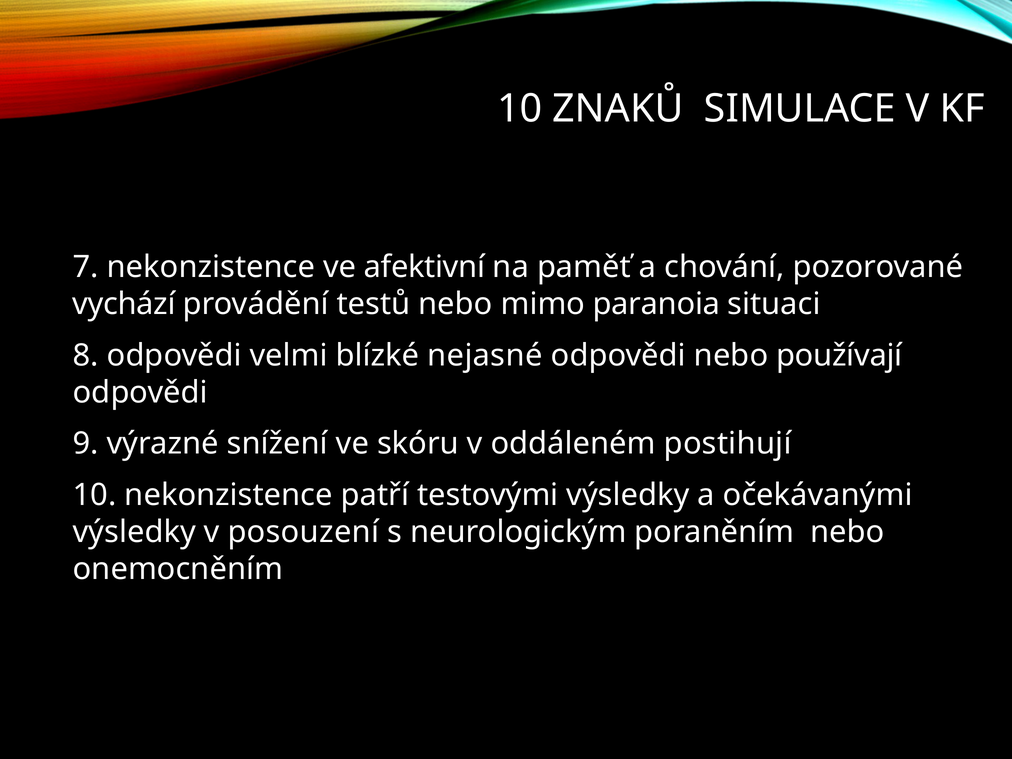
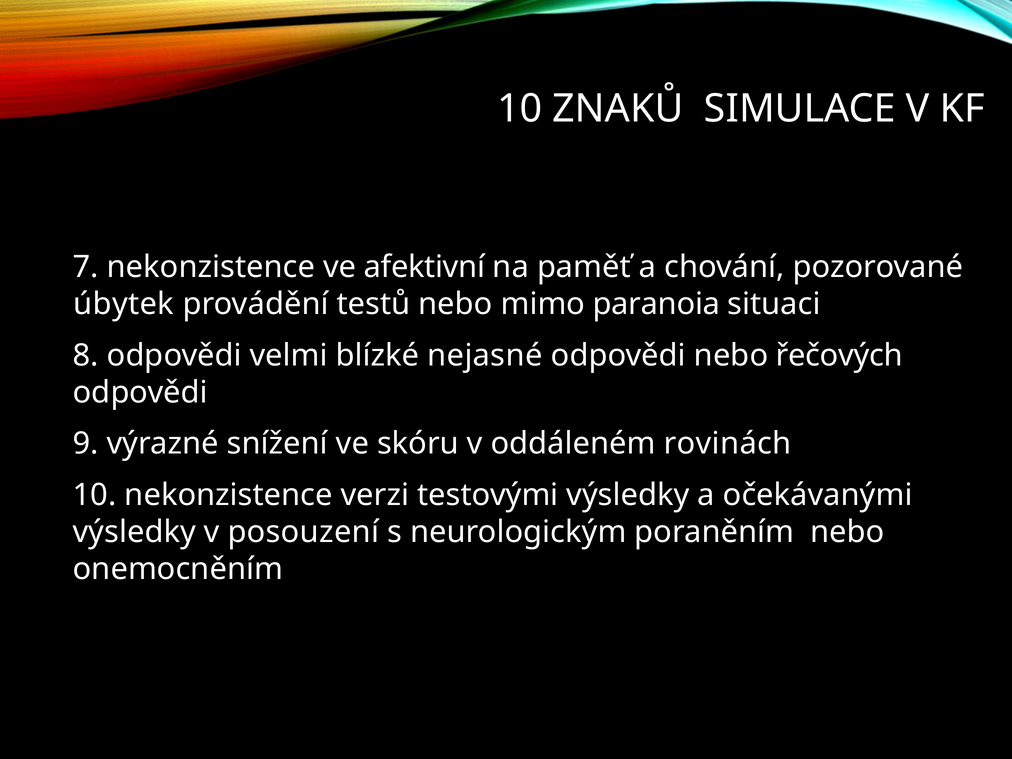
vychází: vychází -> úbytek (124, 304)
používají: používají -> řečových (839, 355)
postihují: postihují -> rovinách (728, 444)
patří: patří -> verzi (375, 495)
